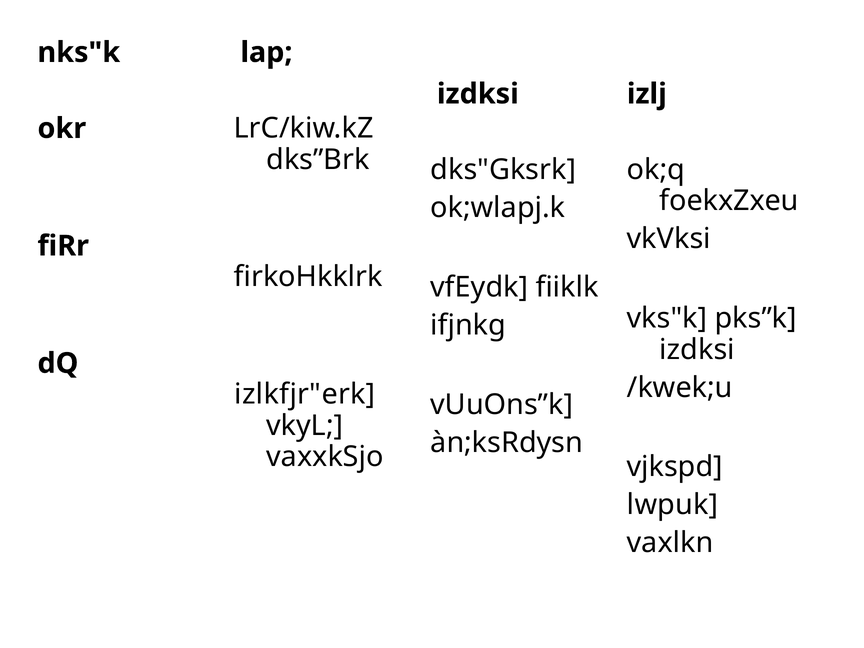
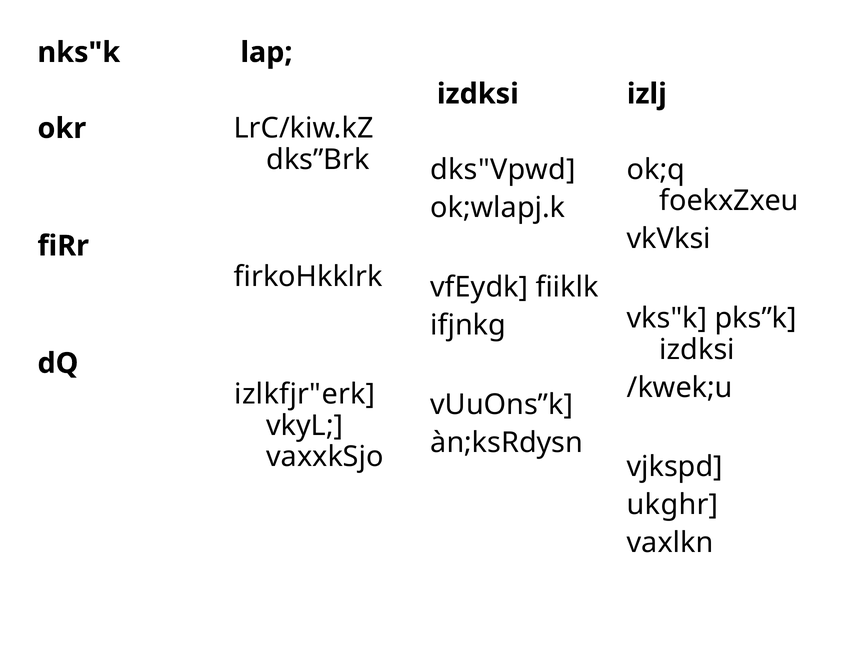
dks"Gksrk: dks"Gksrk -> dks"Vpwd (503, 170)
lwpuk: lwpuk -> ukghr (673, 505)
